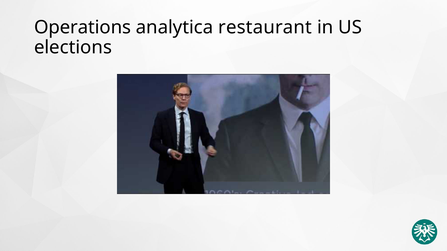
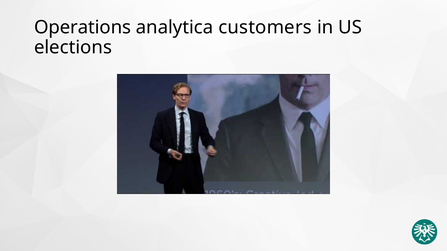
restaurant: restaurant -> customers (265, 27)
